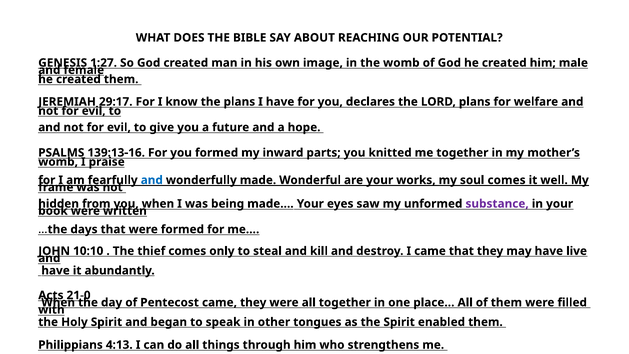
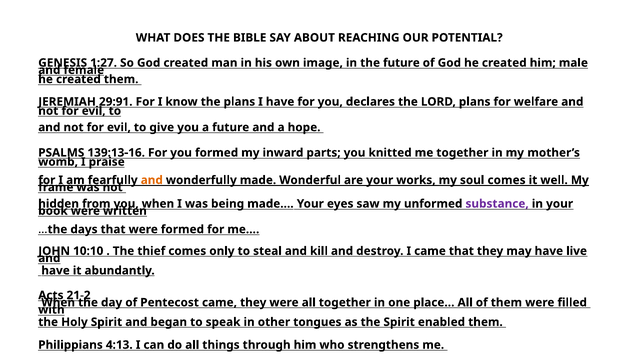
the womb: womb -> future (401, 63)
29:17: 29:17 -> 29:91 (116, 102)
and colour: blue -> orange (152, 180)
21-0: 21-0 -> 21-2 (79, 295)
